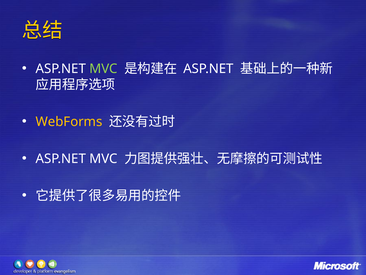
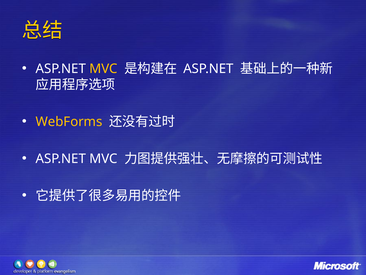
MVC colour: light green -> yellow (103, 69)
